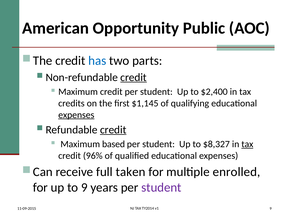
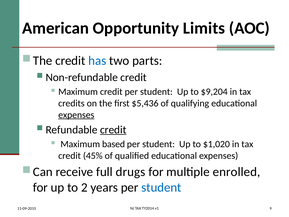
Public: Public -> Limits (204, 28)
credit underline: present -> none (134, 77)
$2,400: $2,400 -> $9,204 (214, 92)
$1,145: $1,145 -> $5,436 (145, 103)
$8,327: $8,327 -> $1,020 (216, 144)
tax underline: present -> none (247, 144)
96%: 96% -> 45% (93, 155)
taken: taken -> drugs (131, 172)
to 9: 9 -> 2 (84, 187)
student colour: purple -> blue (161, 187)
